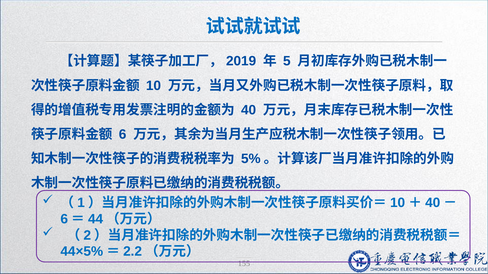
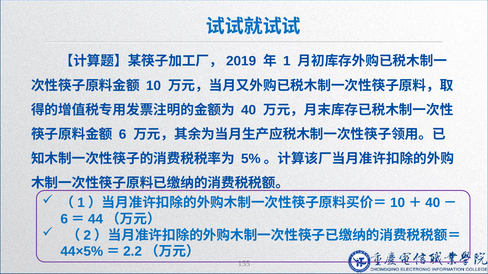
5: 5 -> 1 (287, 61)
